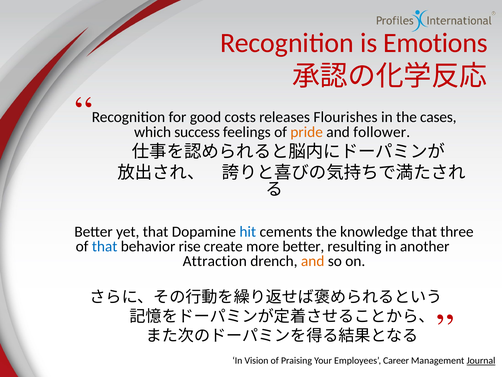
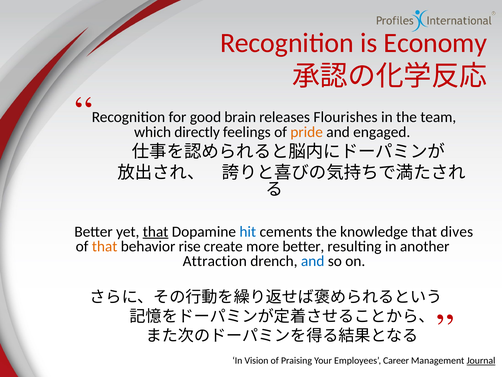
Emotions: Emotions -> Economy (435, 43)
costs: costs -> brain (240, 117)
cases: cases -> team (438, 117)
success: success -> directly (197, 132)
follower: follower -> engaged (382, 132)
that underline: none -> present (156, 231)
three: three -> dives (457, 231)
that colour: blue -> orange (105, 246)
and colour: orange -> blue (313, 261)
